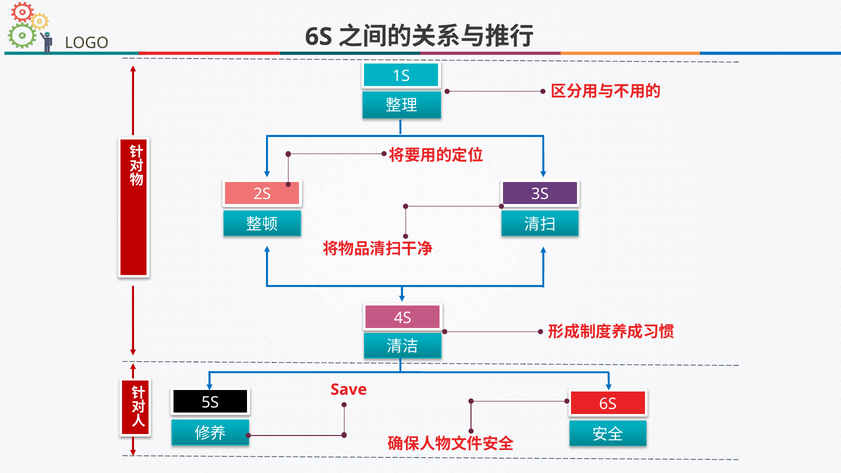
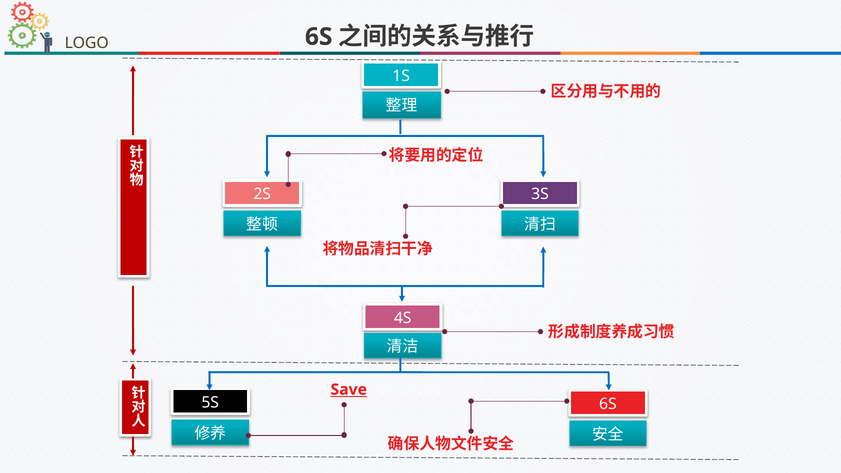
Save underline: none -> present (349, 390)
